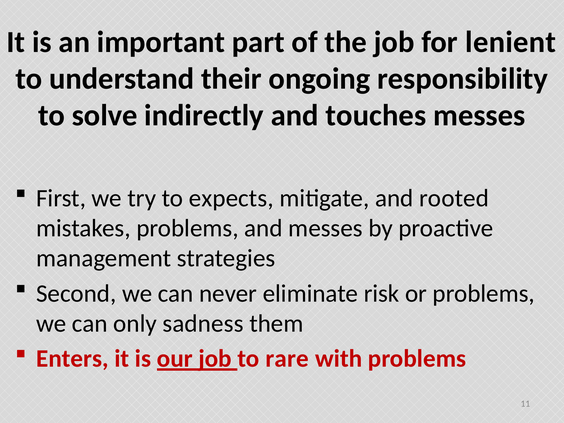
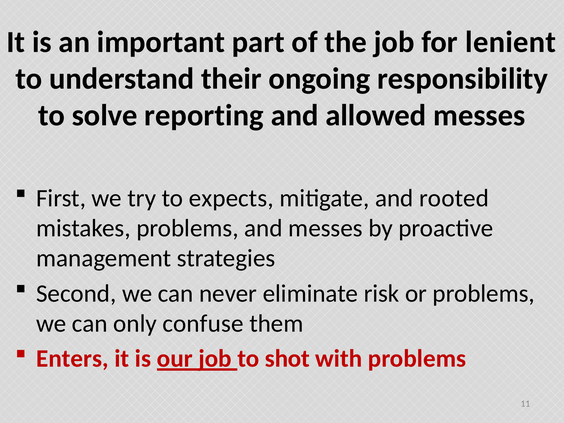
indirectly: indirectly -> reporting (204, 115)
touches: touches -> allowed (376, 115)
sadness: sadness -> confuse (203, 324)
rare: rare -> shot (287, 359)
